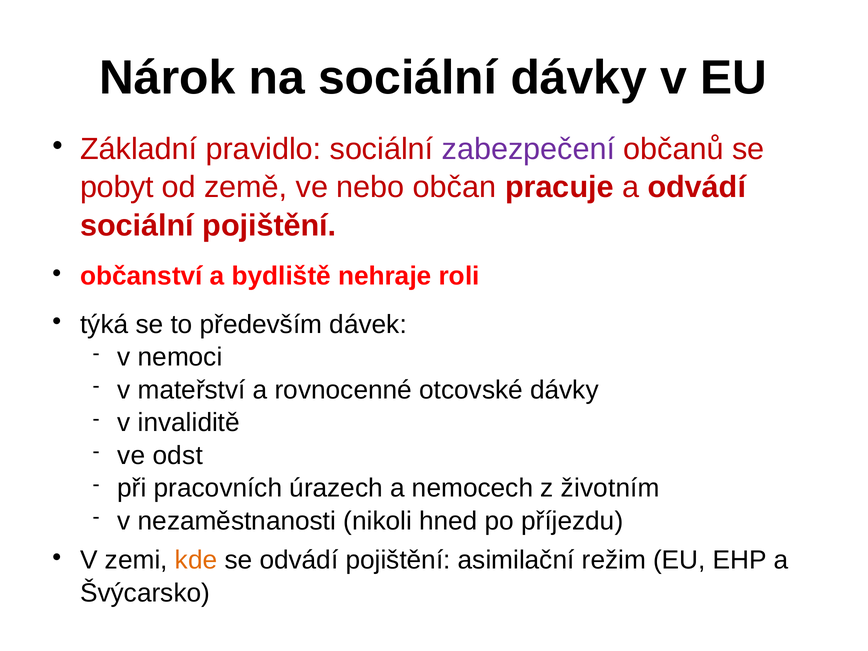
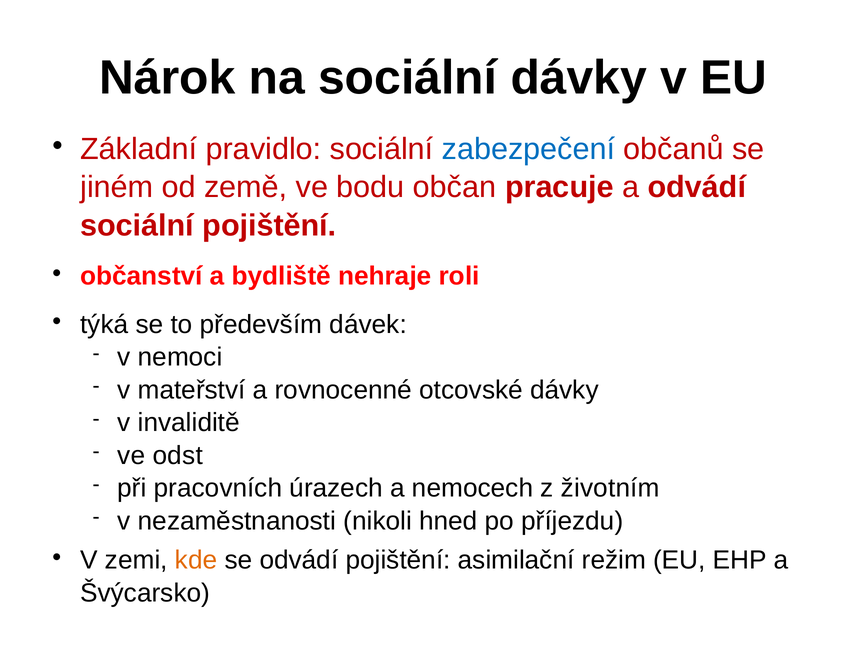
zabezpečení colour: purple -> blue (528, 149)
pobyt: pobyt -> jiném (117, 187)
nebo: nebo -> bodu (370, 187)
